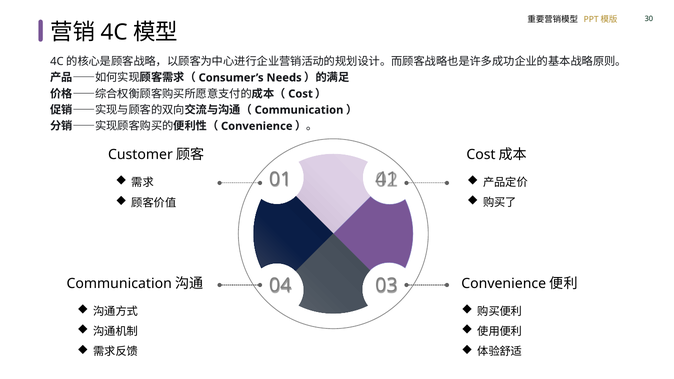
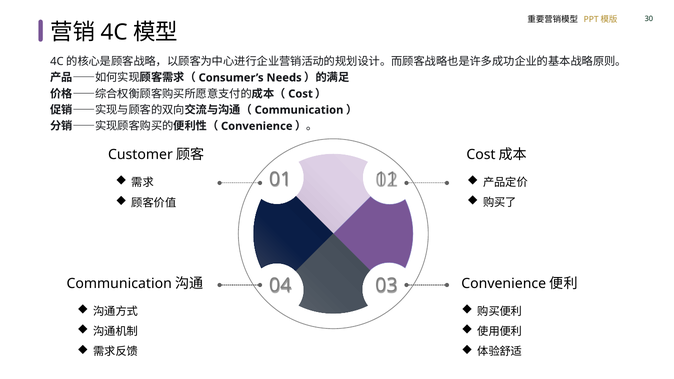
41: 41 -> 11 (386, 179)
